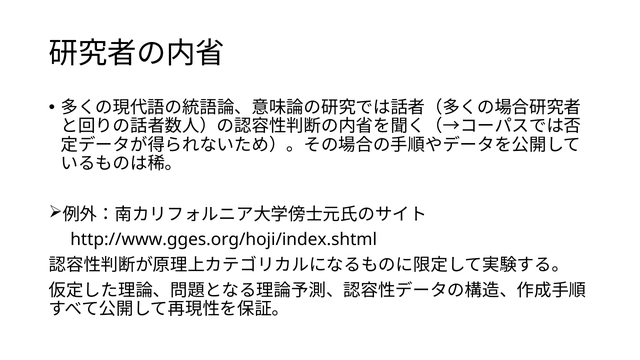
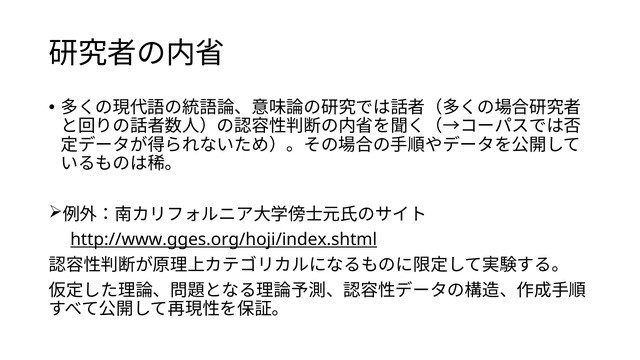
http://www.gges.org/hoji/index.shtml underline: none -> present (224, 240)
